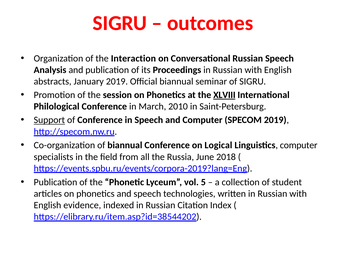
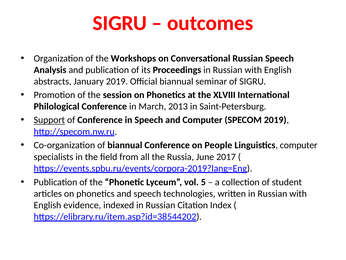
Interaction: Interaction -> Workshops (133, 58)
XLVIII underline: present -> none (224, 95)
2010: 2010 -> 2013 (178, 106)
Logical: Logical -> People (218, 145)
2018: 2018 -> 2017 (226, 157)
